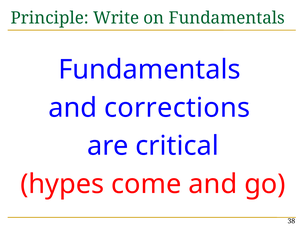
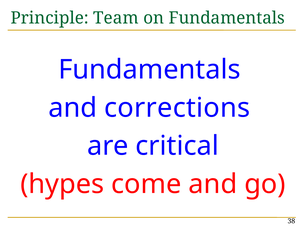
Write: Write -> Team (116, 18)
